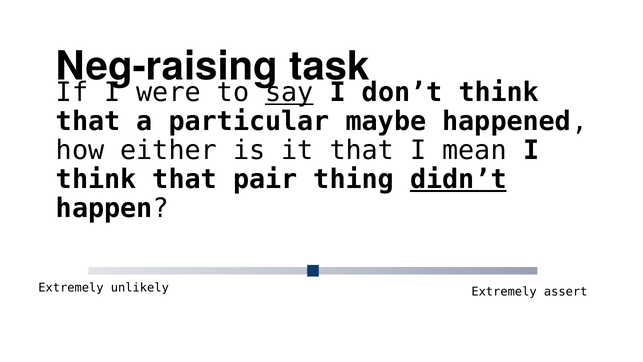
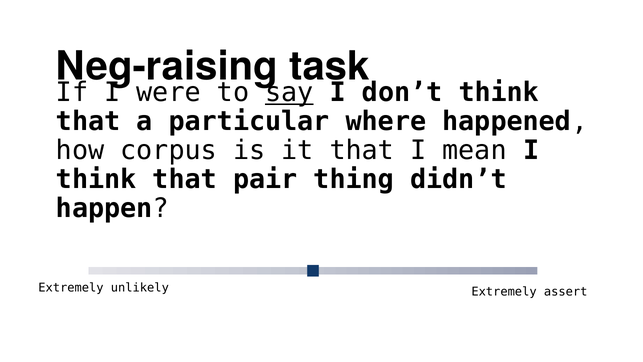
maybe: maybe -> where (386, 121)
either: either -> corpus (169, 150)
didn’t underline: present -> none (458, 179)
